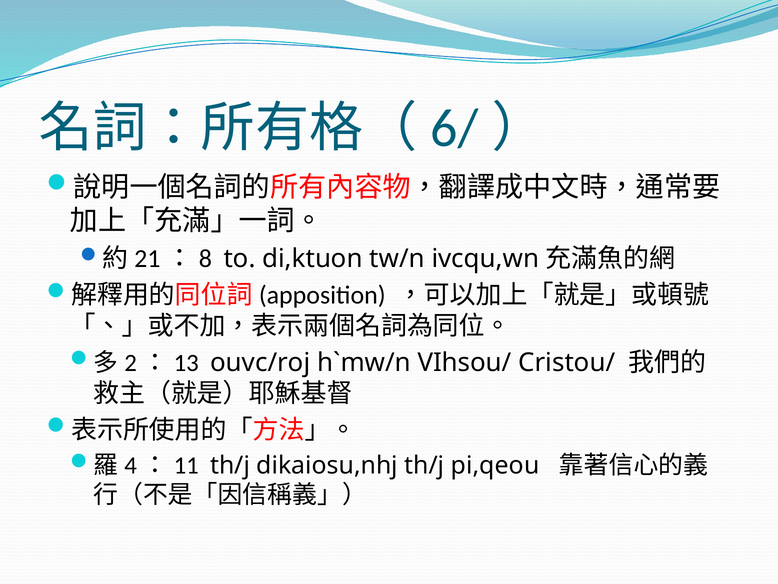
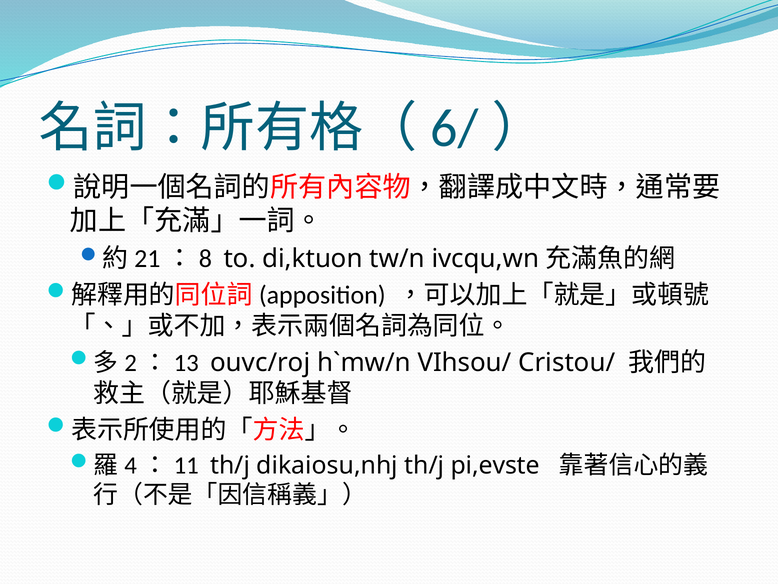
pi,qeou: pi,qeou -> pi,evste (495, 465)
